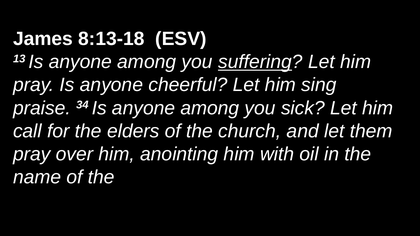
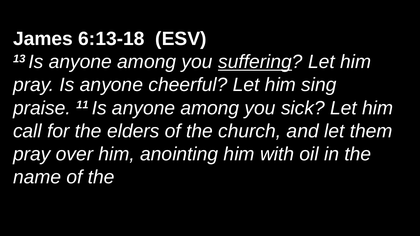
8:13-18: 8:13-18 -> 6:13-18 (111, 39)
34: 34 -> 11 (82, 105)
